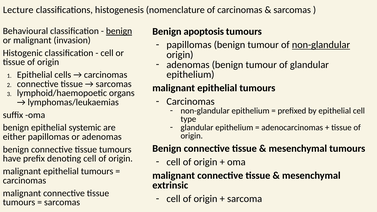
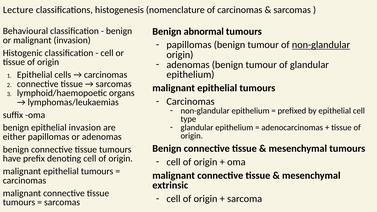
benign underline: present -> none (119, 31)
apoptosis: apoptosis -> abnormal (204, 31)
epithelial systemic: systemic -> invasion (85, 128)
